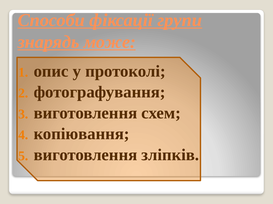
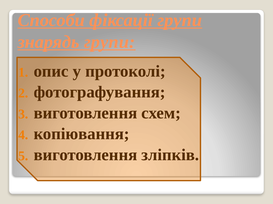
знарядь може: може -> групи (110, 42)
